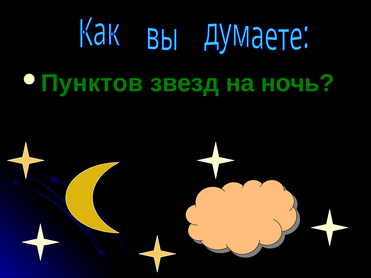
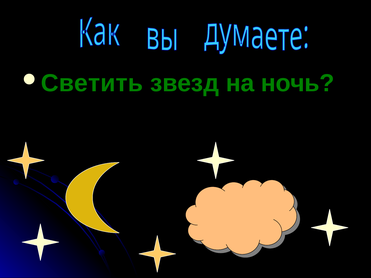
Пунктов: Пунктов -> Светить (92, 83)
